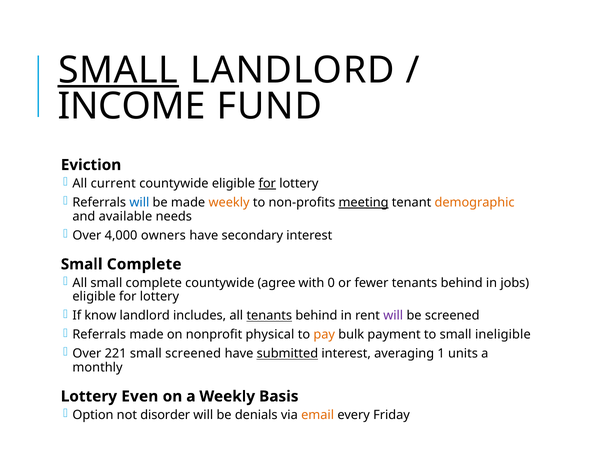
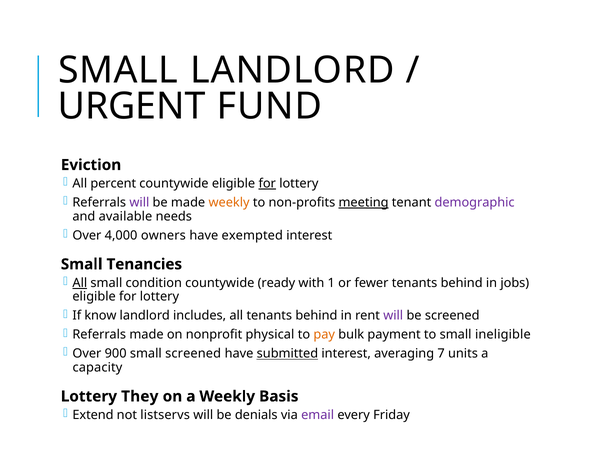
SMALL underline: present -> none (118, 70)
INCOME: INCOME -> URGENT (132, 106)
current: current -> percent (113, 183)
will colour: blue -> purple (139, 202)
demographic colour: orange -> purple (475, 202)
secondary: secondary -> exempted (252, 235)
Complete: Complete -> Tenancies (144, 264)
All underline: none -> present (80, 283)
complete: complete -> condition (154, 283)
agree: agree -> ready (276, 283)
0: 0 -> 1 (331, 283)
tenants underline: present -> none (269, 315)
221: 221 -> 900 (116, 353)
1: 1 -> 7 (441, 353)
monthly: monthly -> capacity (97, 367)
Even: Even -> They (140, 396)
Option: Option -> Extend (93, 415)
disorder: disorder -> listservs (165, 415)
email colour: orange -> purple (318, 415)
